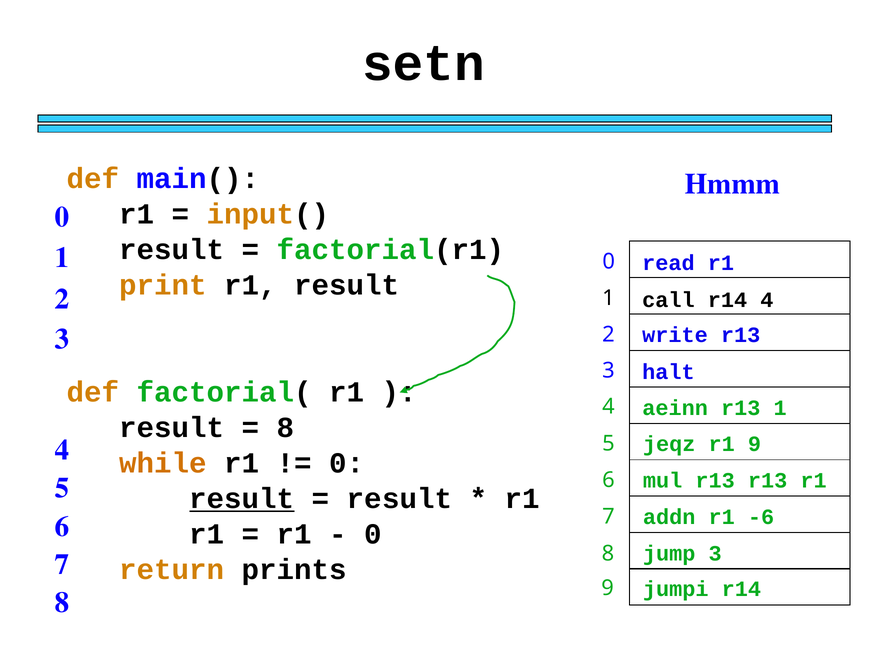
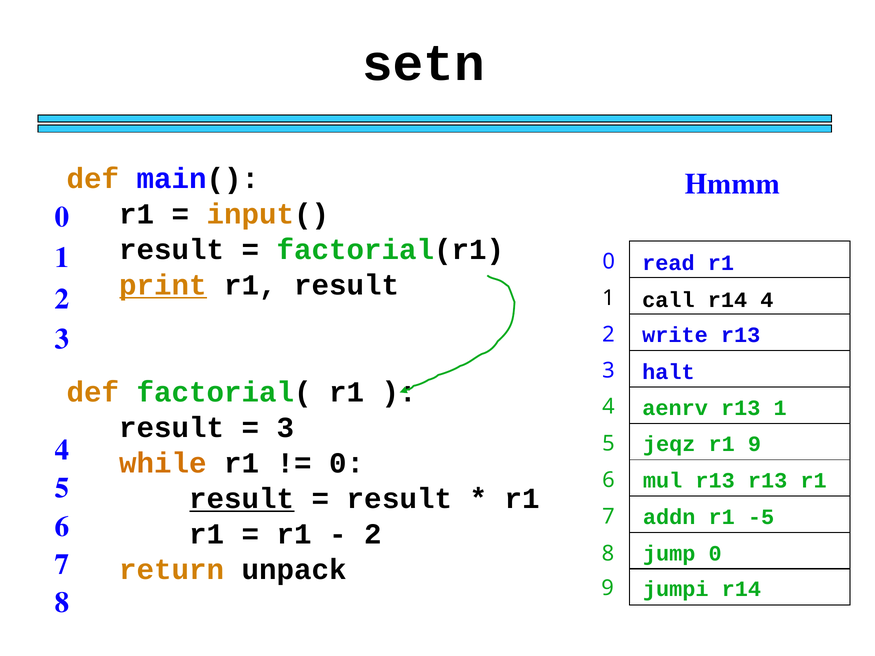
print underline: none -> present (163, 285)
aeinn: aeinn -> aenrv (675, 408)
8: 8 -> 3 (286, 428)
-6: -6 -> -5 (761, 517)
0: 0 -> 2 (373, 534)
jump 3: 3 -> 0 (715, 554)
prints: prints -> unpack (294, 570)
